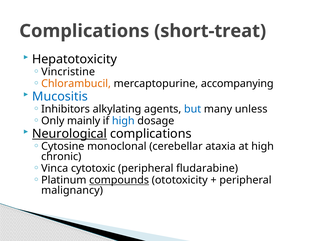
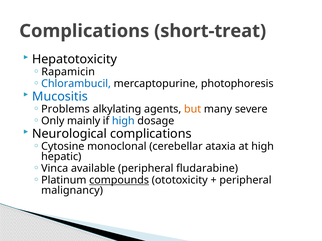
Vincristine: Vincristine -> Rapamicin (68, 72)
Chlorambucil colour: orange -> blue (76, 84)
accompanying: accompanying -> photophoresis (237, 84)
Inhibitors: Inhibitors -> Problems (65, 109)
but colour: blue -> orange (193, 109)
unless: unless -> severe (251, 109)
Neurological underline: present -> none (70, 134)
chronic: chronic -> hepatic (61, 157)
cytotoxic: cytotoxic -> available (93, 169)
